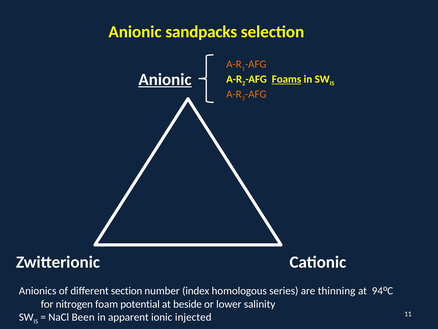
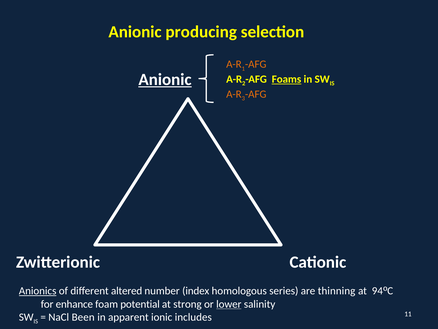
sandpacks: sandpacks -> producing (201, 32)
Anionics underline: none -> present (38, 291)
section: section -> altered (127, 291)
nitrogen: nitrogen -> enhance (74, 304)
beside: beside -> strong (187, 304)
lower underline: none -> present (229, 304)
injected: injected -> includes (193, 317)
